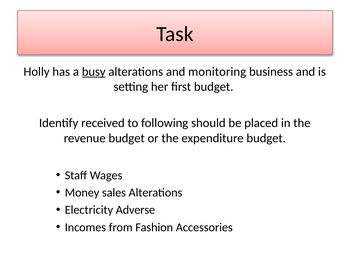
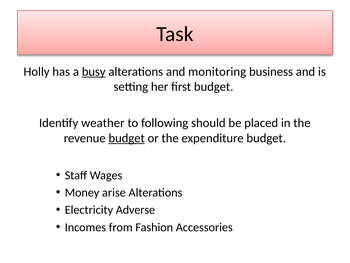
received: received -> weather (103, 123)
budget underline: none -> present (127, 138)
sales: sales -> arise (114, 192)
